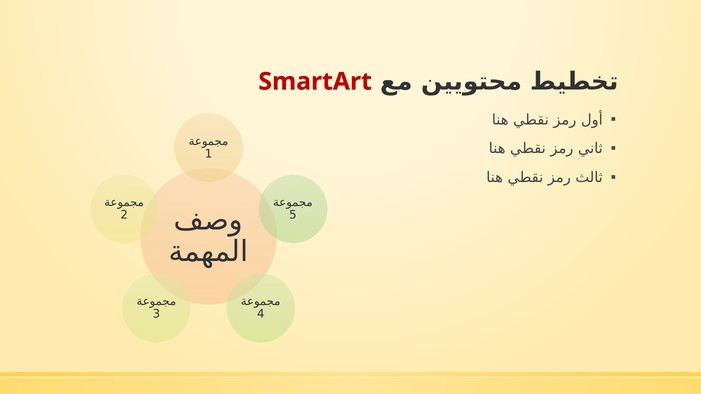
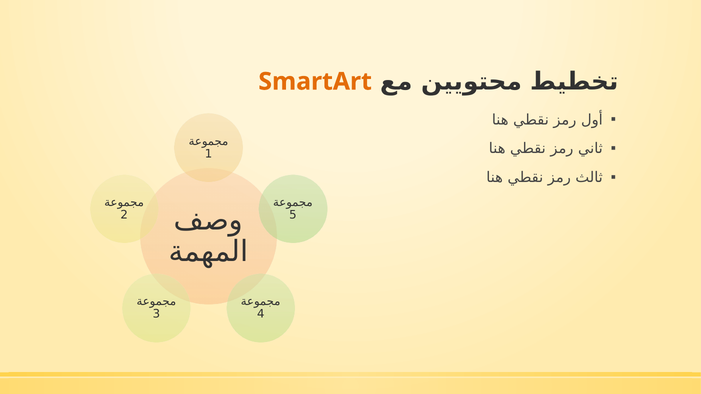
SmartArt colour: red -> orange (315, 82)
